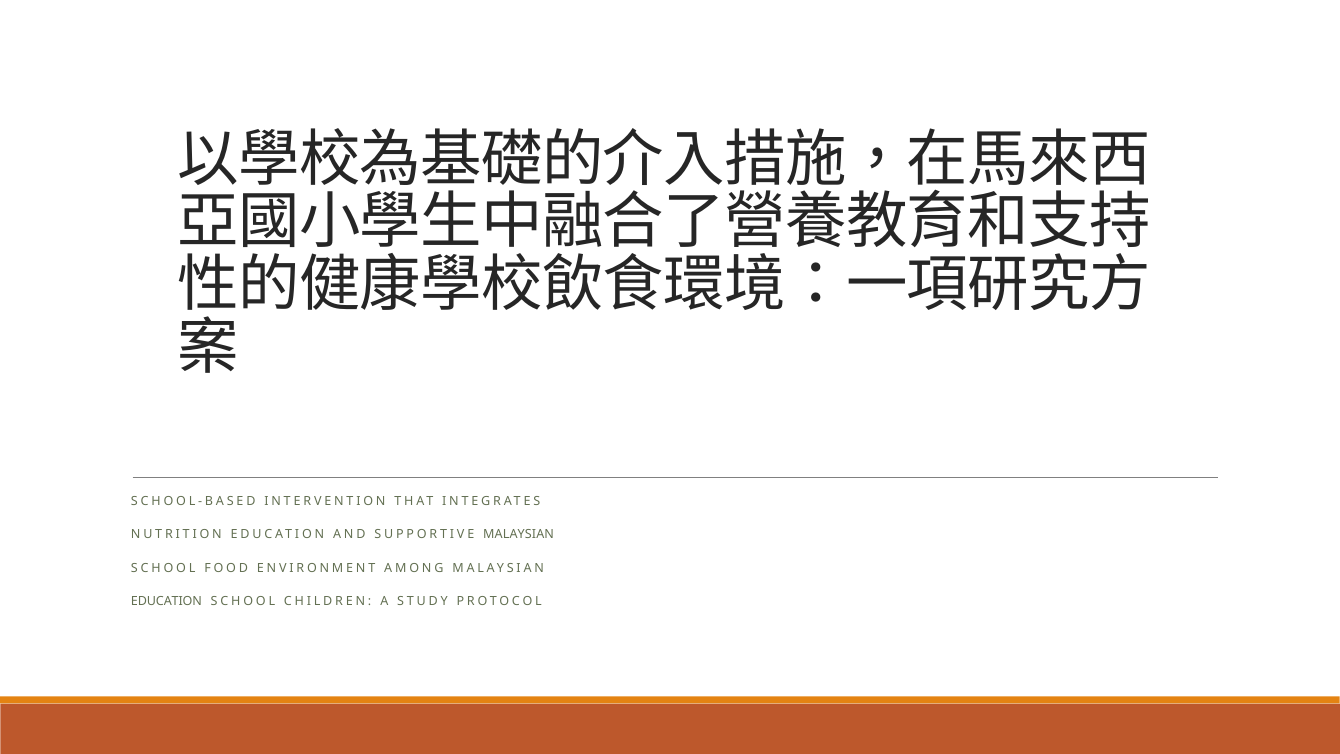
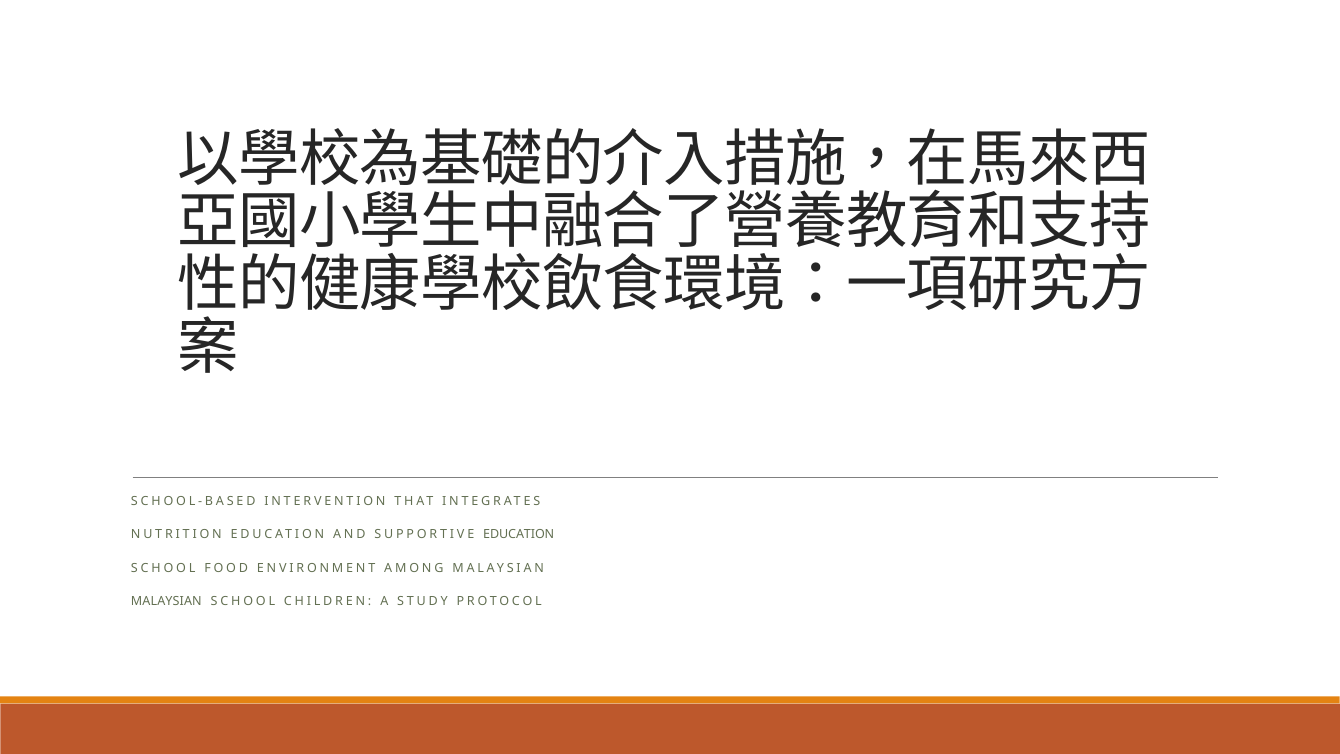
SUPPORTIVE MALAYSIAN: MALAYSIAN -> EDUCATION (519, 535)
EDUCATION: EDUCATION -> MALAYSIAN (166, 601)
